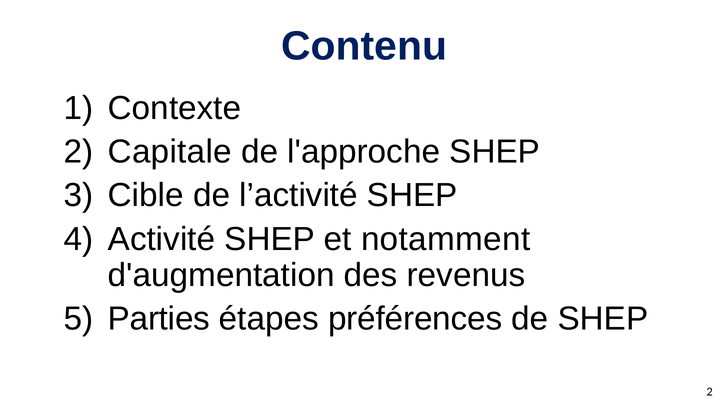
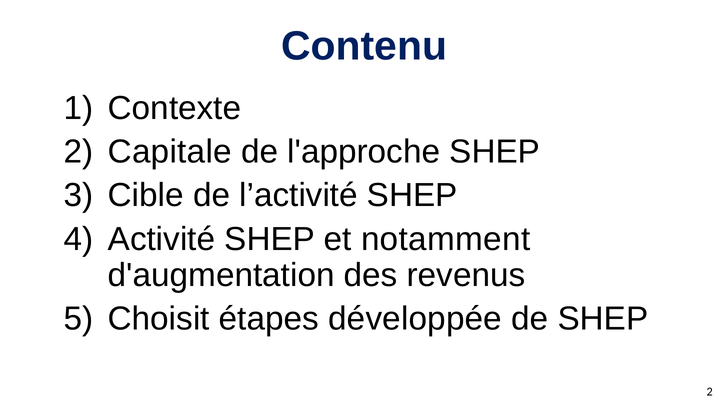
Parties: Parties -> Choisit (159, 319)
préférences: préférences -> développée (415, 319)
